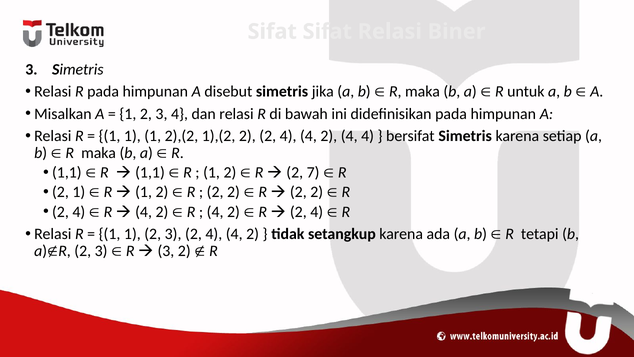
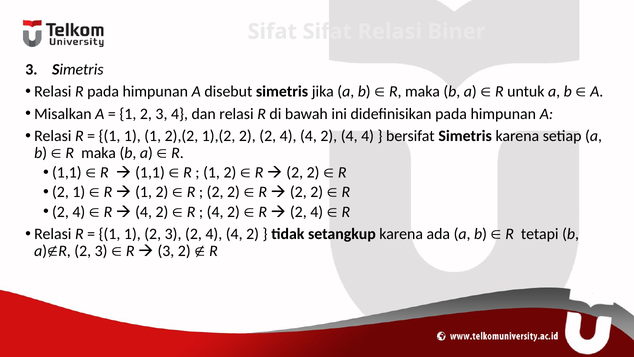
7: 7 -> 2 (313, 172)
